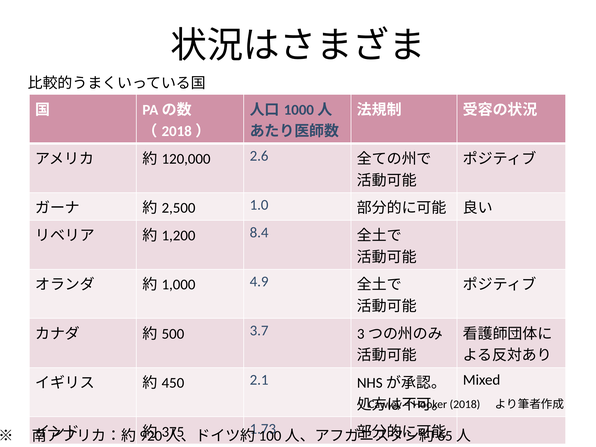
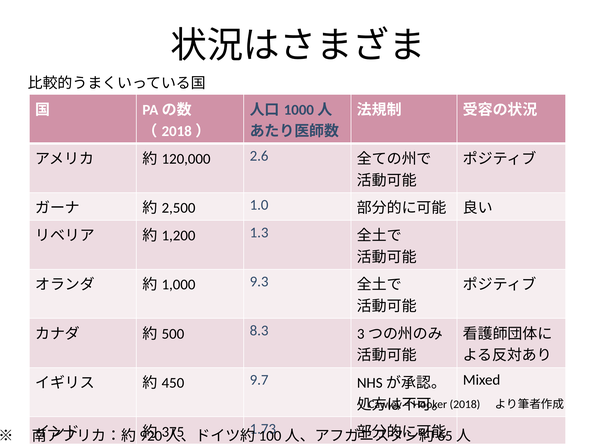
8.4: 8.4 -> 1.3 (259, 232)
4.9: 4.9 -> 9.3 (259, 282)
3.7: 3.7 -> 8.3 (259, 331)
2.1: 2.1 -> 9.7 (259, 380)
